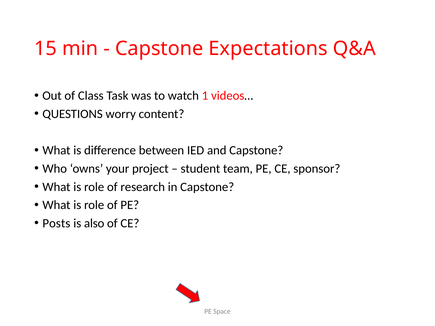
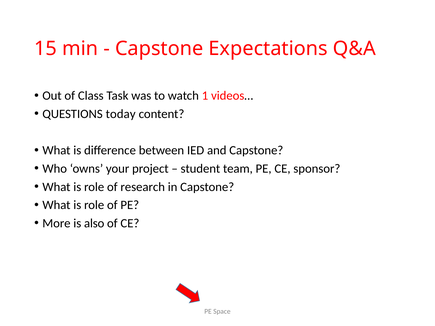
worry: worry -> today (121, 114)
Posts: Posts -> More (56, 223)
